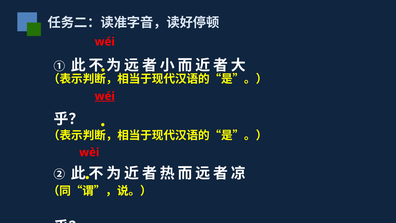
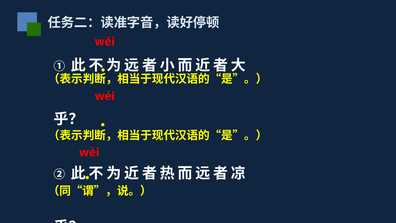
wéi underline: present -> none (105, 96)
